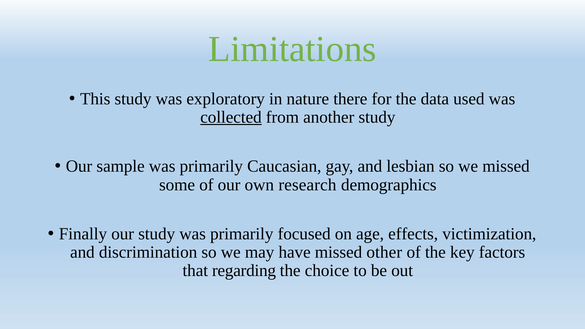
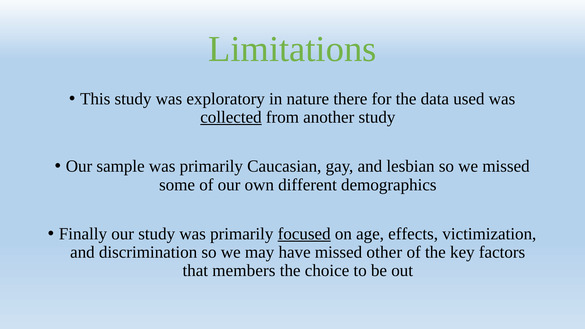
research: research -> different (308, 185)
focused underline: none -> present (304, 234)
regarding: regarding -> members (244, 271)
